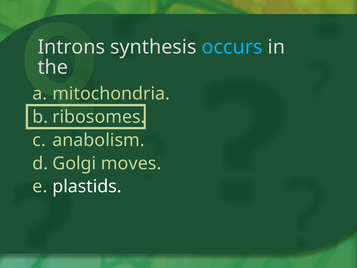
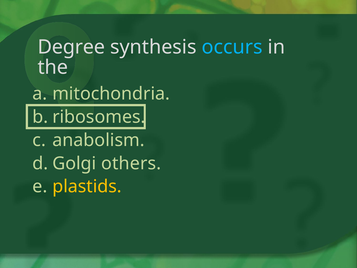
Introns: Introns -> Degree (71, 47)
moves: moves -> others (131, 163)
plastids colour: white -> yellow (87, 186)
